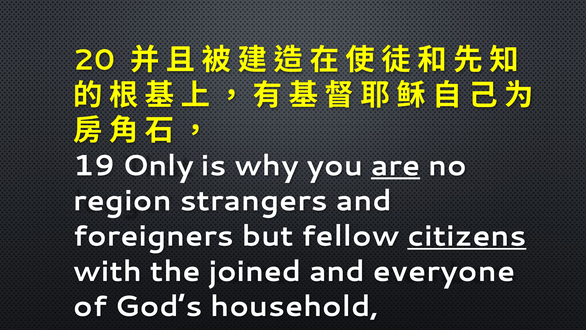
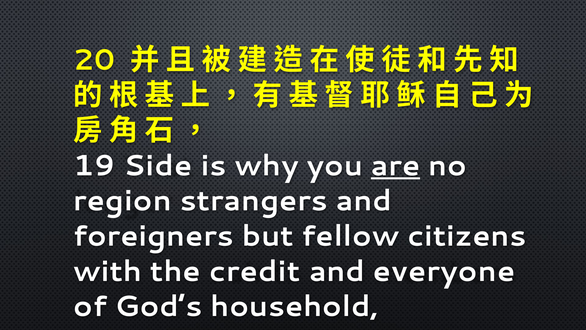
Only: Only -> Side (158, 166)
citizens underline: present -> none (467, 236)
joined: joined -> credit (255, 271)
